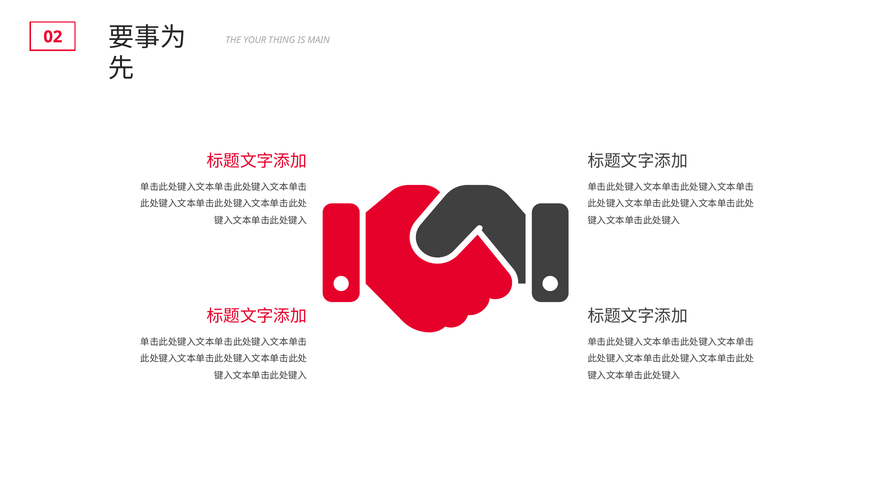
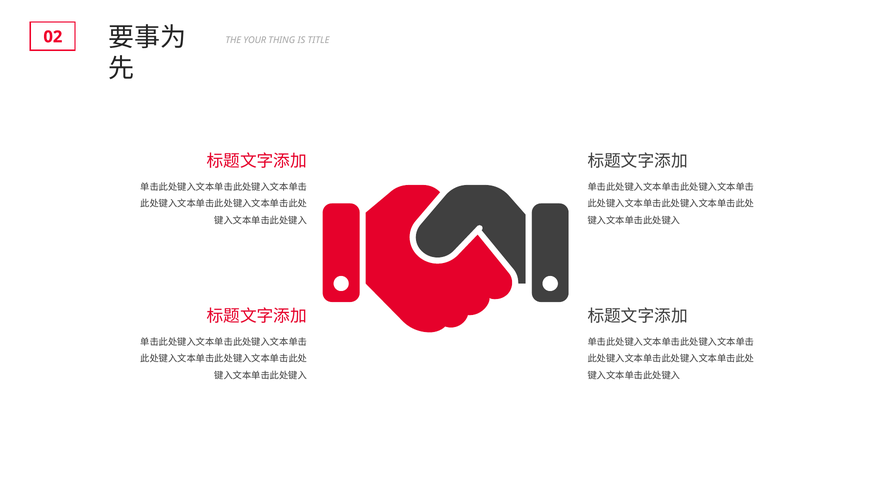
MAIN: MAIN -> TITLE (318, 40)
